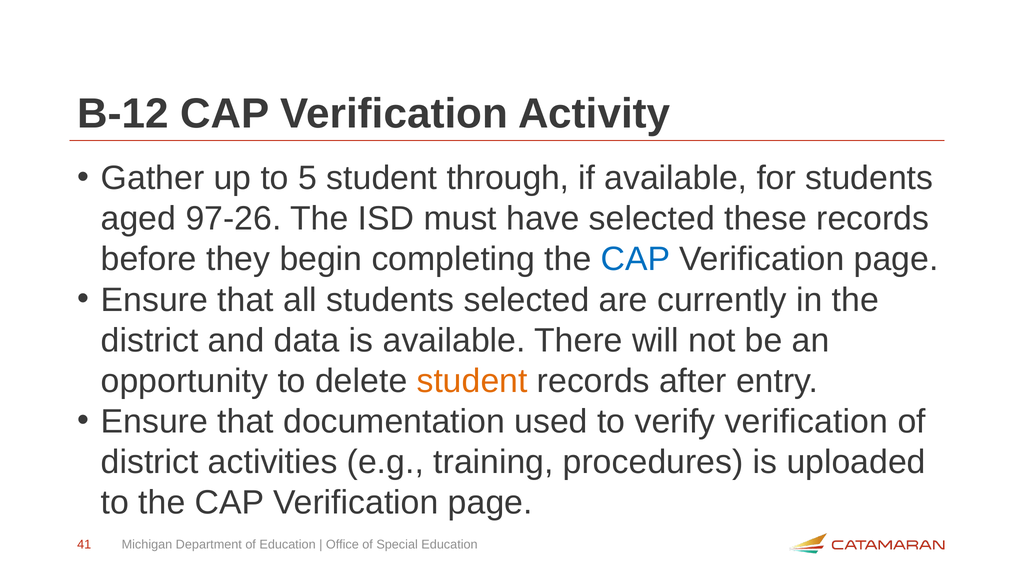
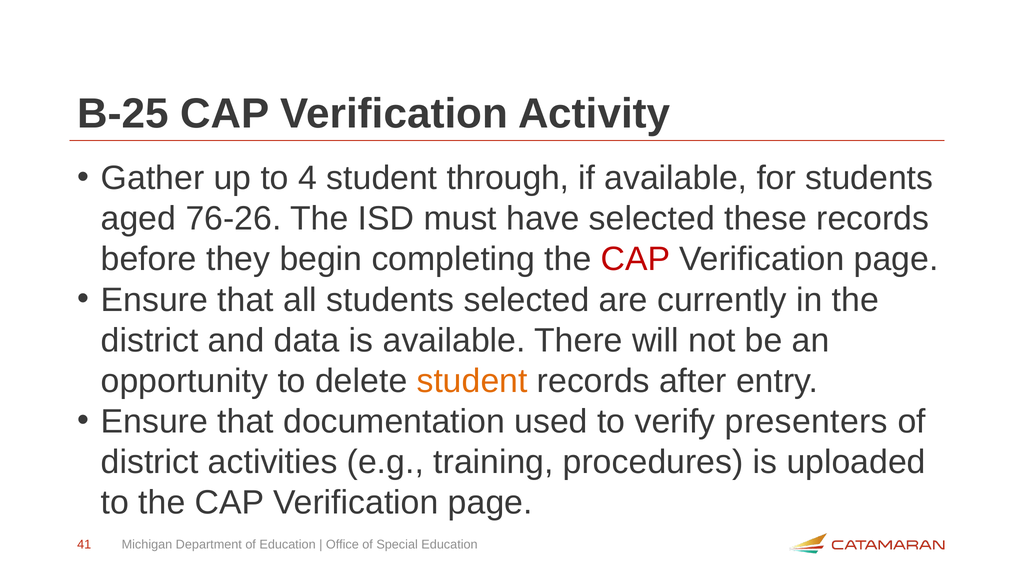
B-12: B-12 -> B-25 (123, 114)
5: 5 -> 4 (308, 178)
97-26: 97-26 -> 76-26 (233, 219)
CAP colour: blue -> red (636, 260)
verify verification: verification -> presenters (806, 422)
